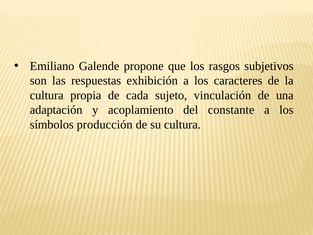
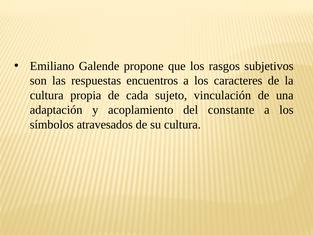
exhibición: exhibición -> encuentros (152, 81)
producción: producción -> atravesados (105, 124)
